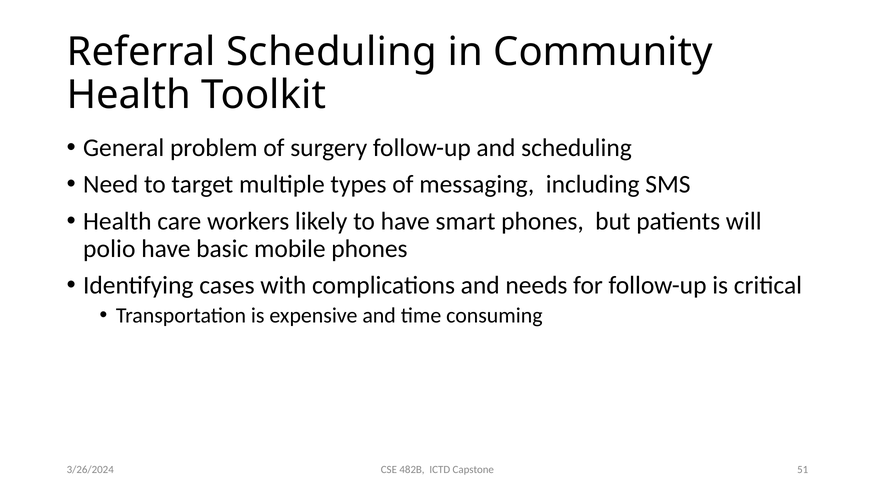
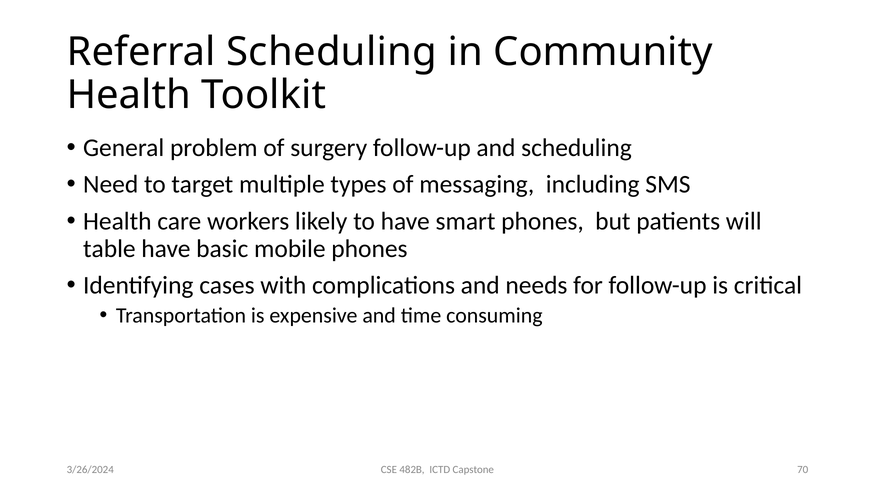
polio: polio -> table (109, 249)
51: 51 -> 70 (803, 470)
